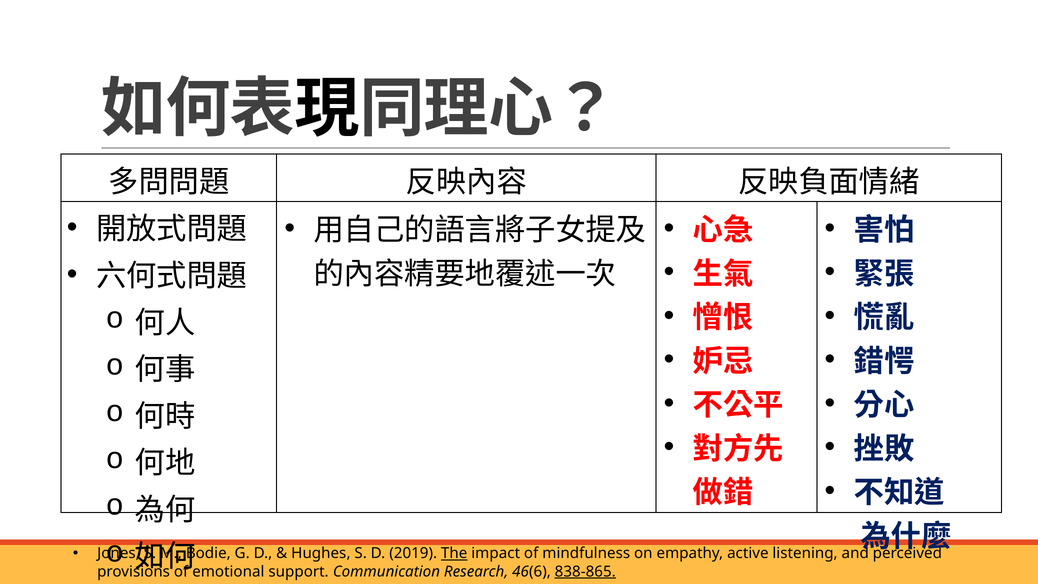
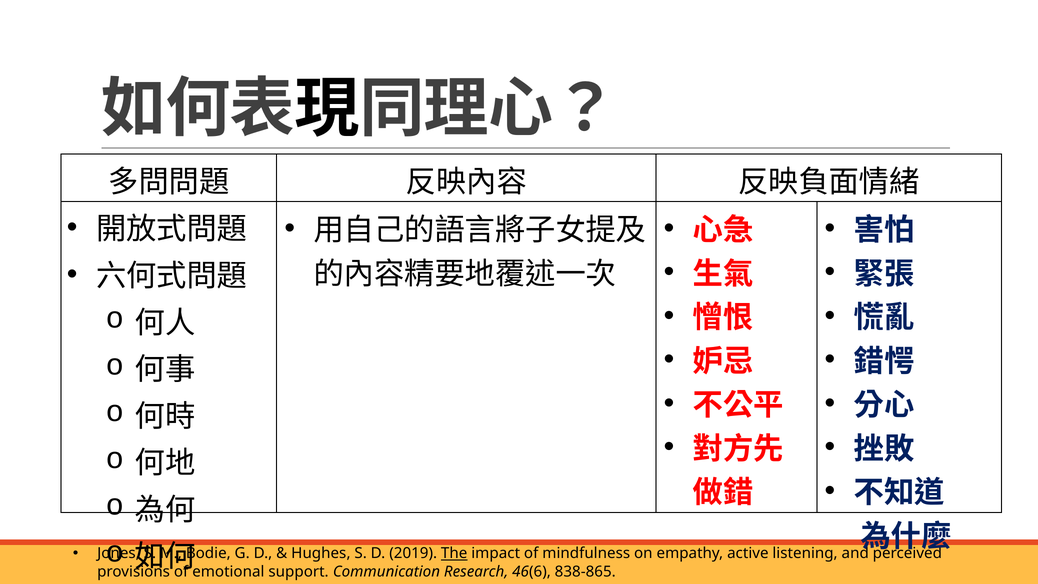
838-865 underline: present -> none (585, 571)
